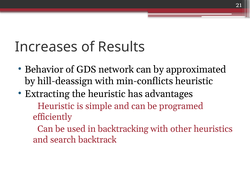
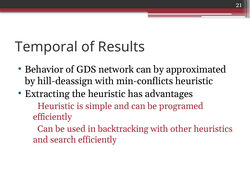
Increases: Increases -> Temporal (46, 47)
search backtrack: backtrack -> efficiently (97, 139)
